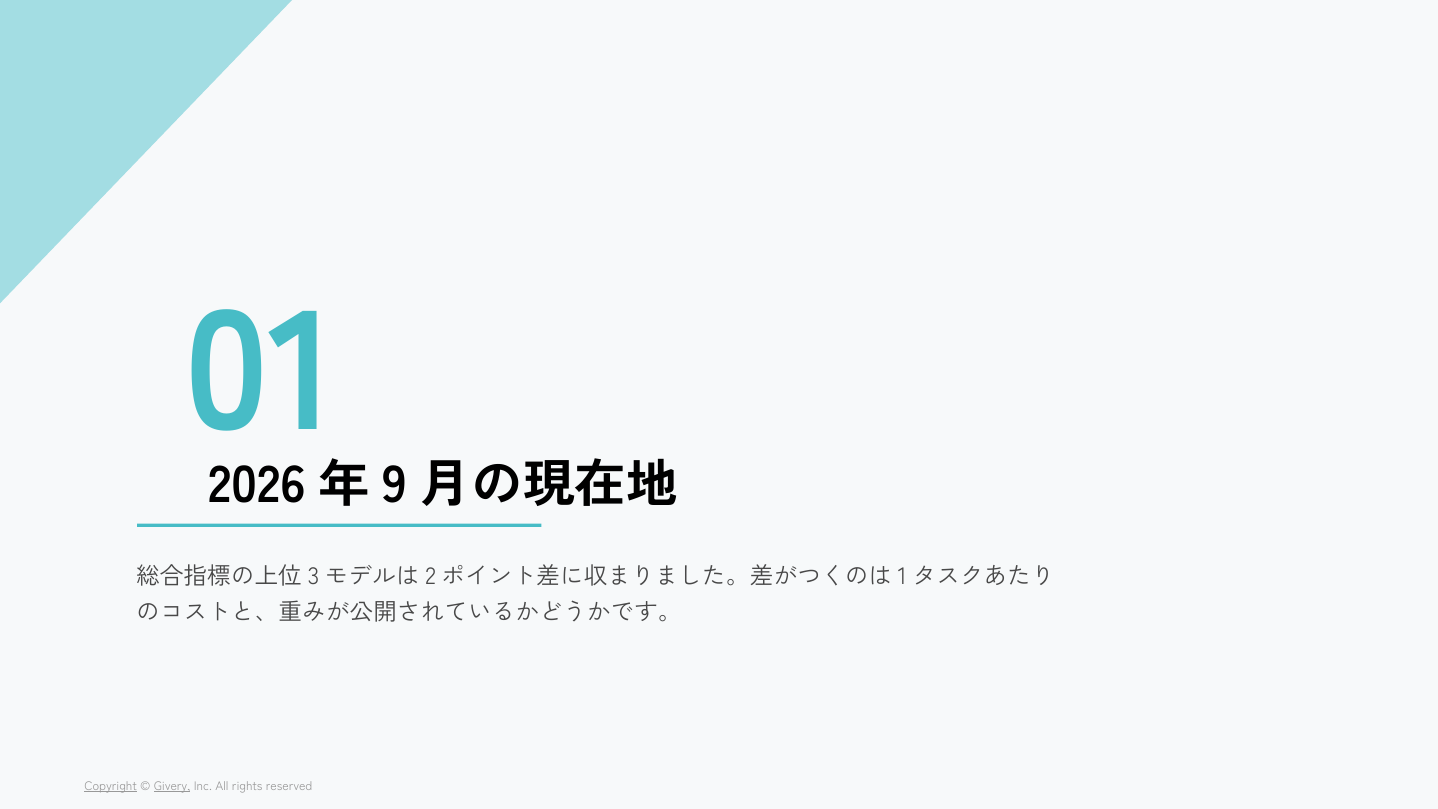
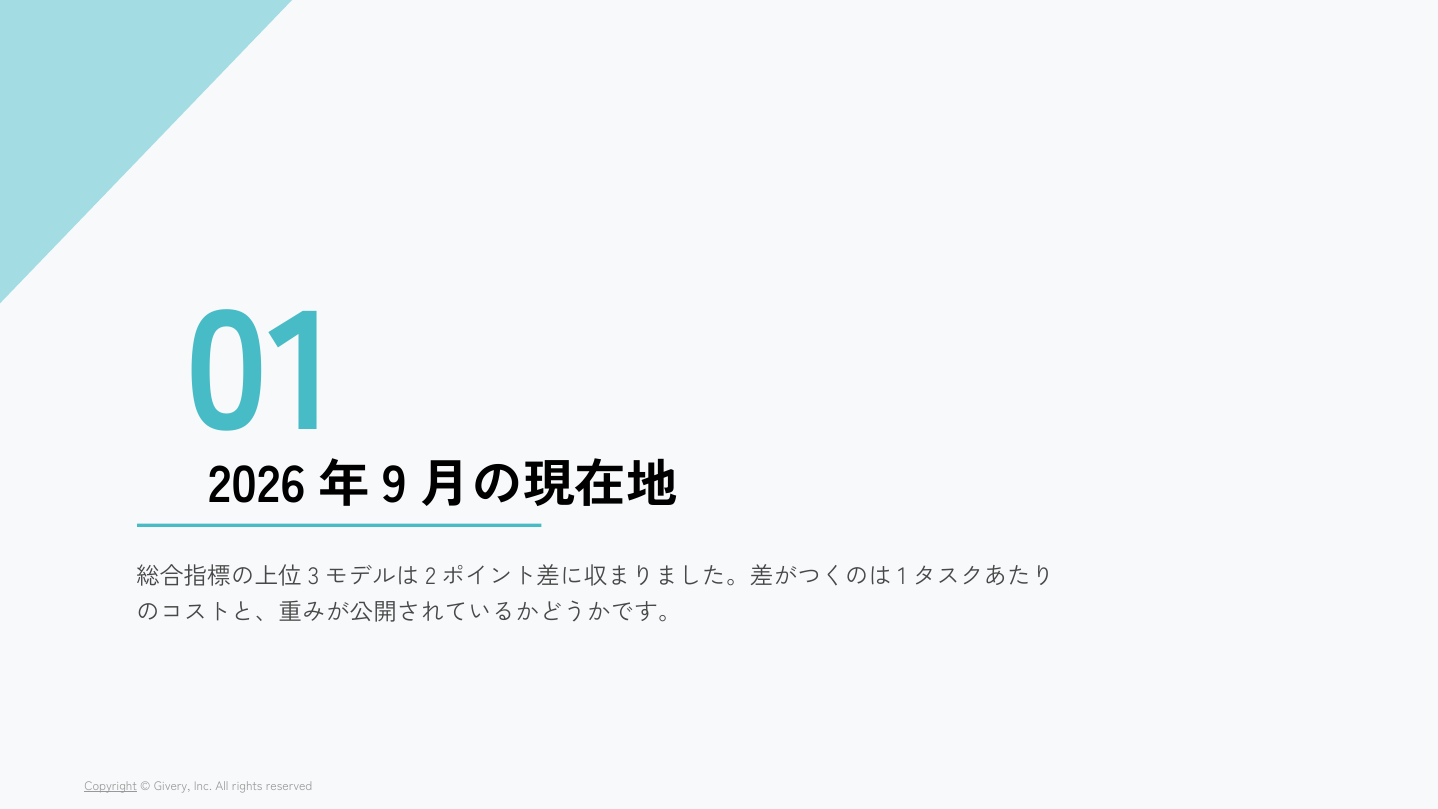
Givery underline: present -> none (172, 786)
